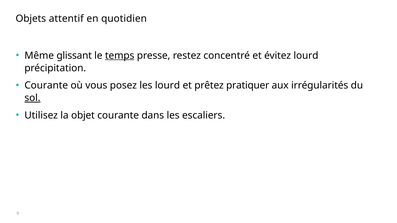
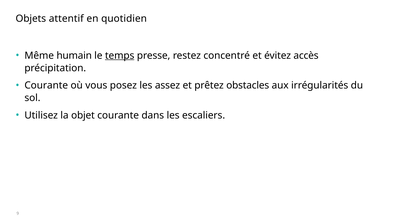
glissant: glissant -> humain (74, 56)
évitez lourd: lourd -> accès (306, 56)
les lourd: lourd -> assez (168, 86)
pratiquer: pratiquer -> obstacles (248, 86)
sol underline: present -> none (32, 98)
